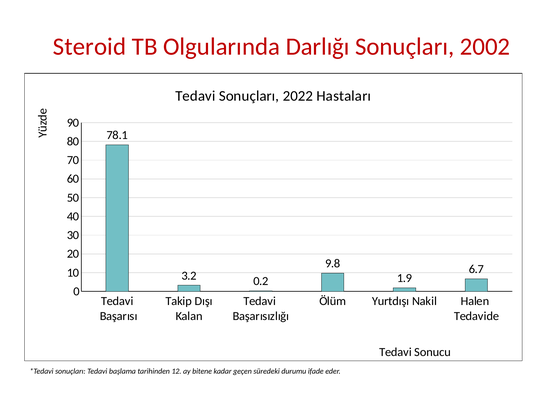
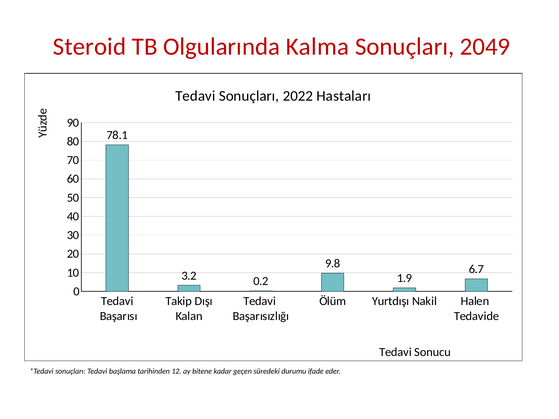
Darlığı: Darlığı -> Kalma (317, 47)
2002: 2002 -> 2049 (485, 47)
